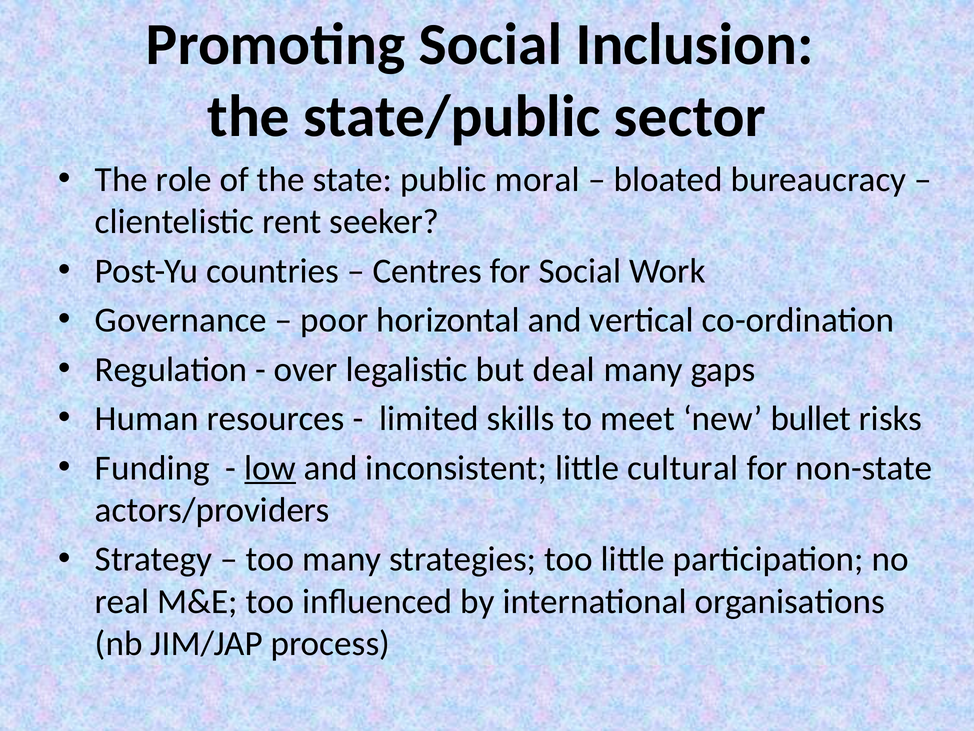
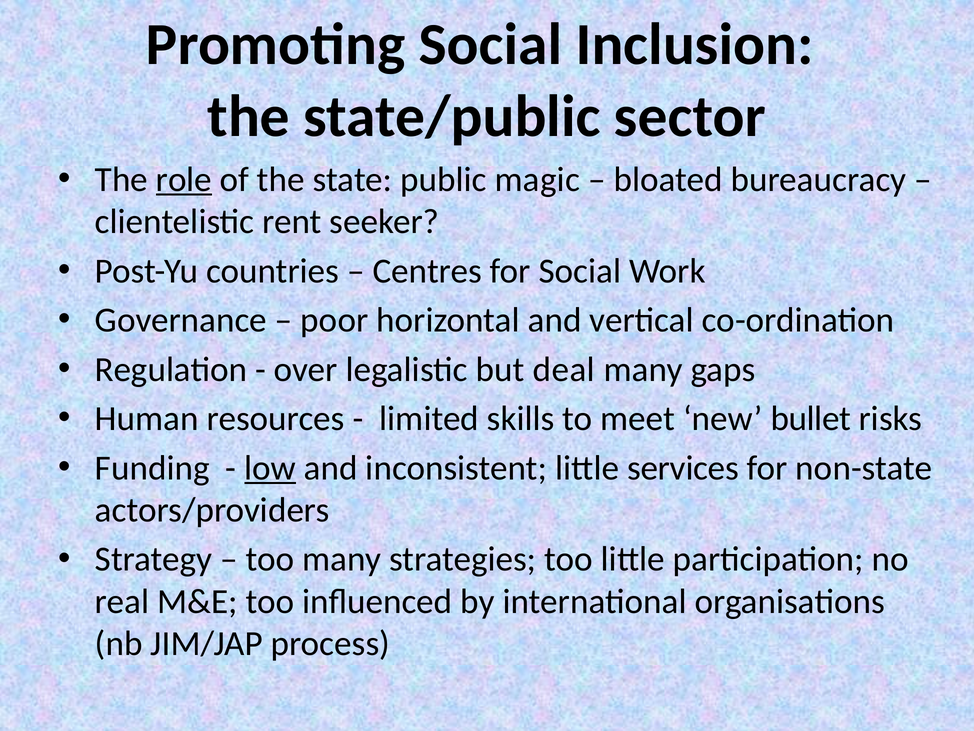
role underline: none -> present (184, 179)
moral: moral -> magic (537, 179)
cultural: cultural -> services (683, 468)
